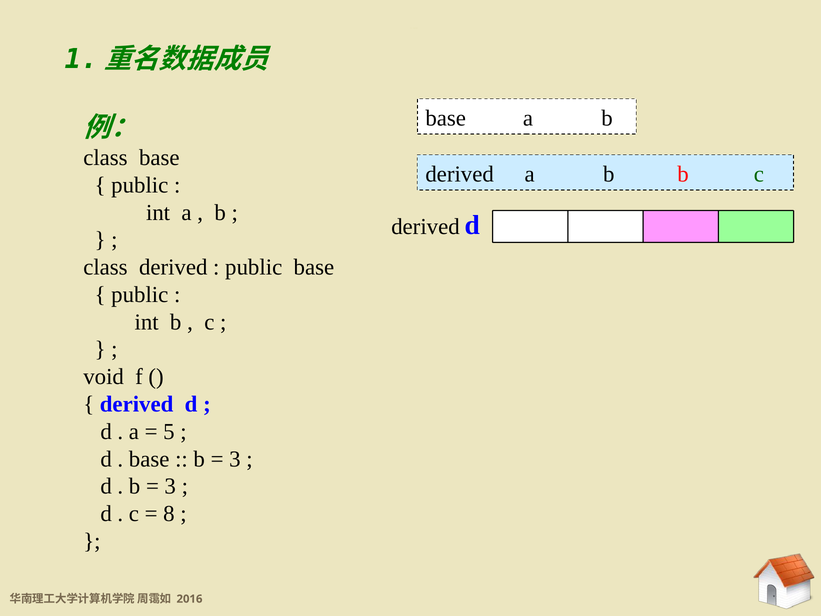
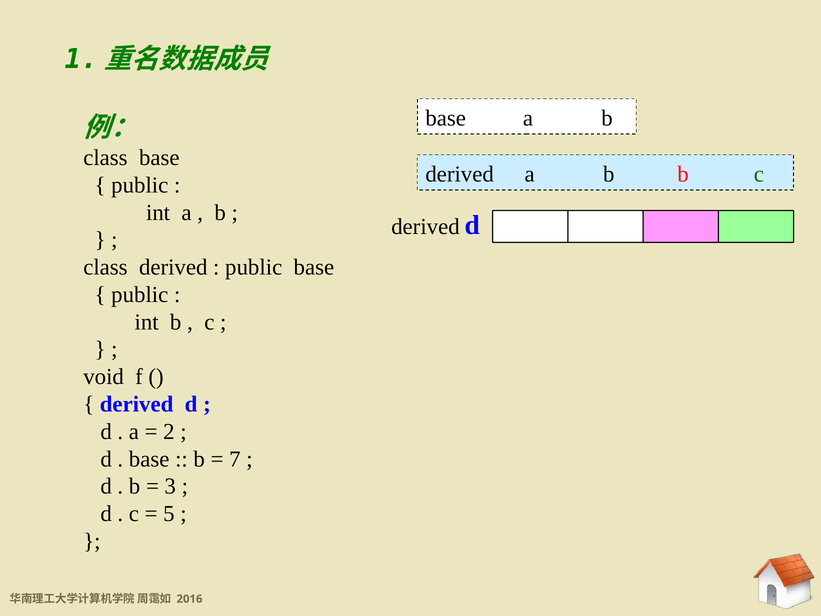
5: 5 -> 2 (169, 431)
3: 3 -> 7 (235, 459)
8: 8 -> 5 (169, 514)
